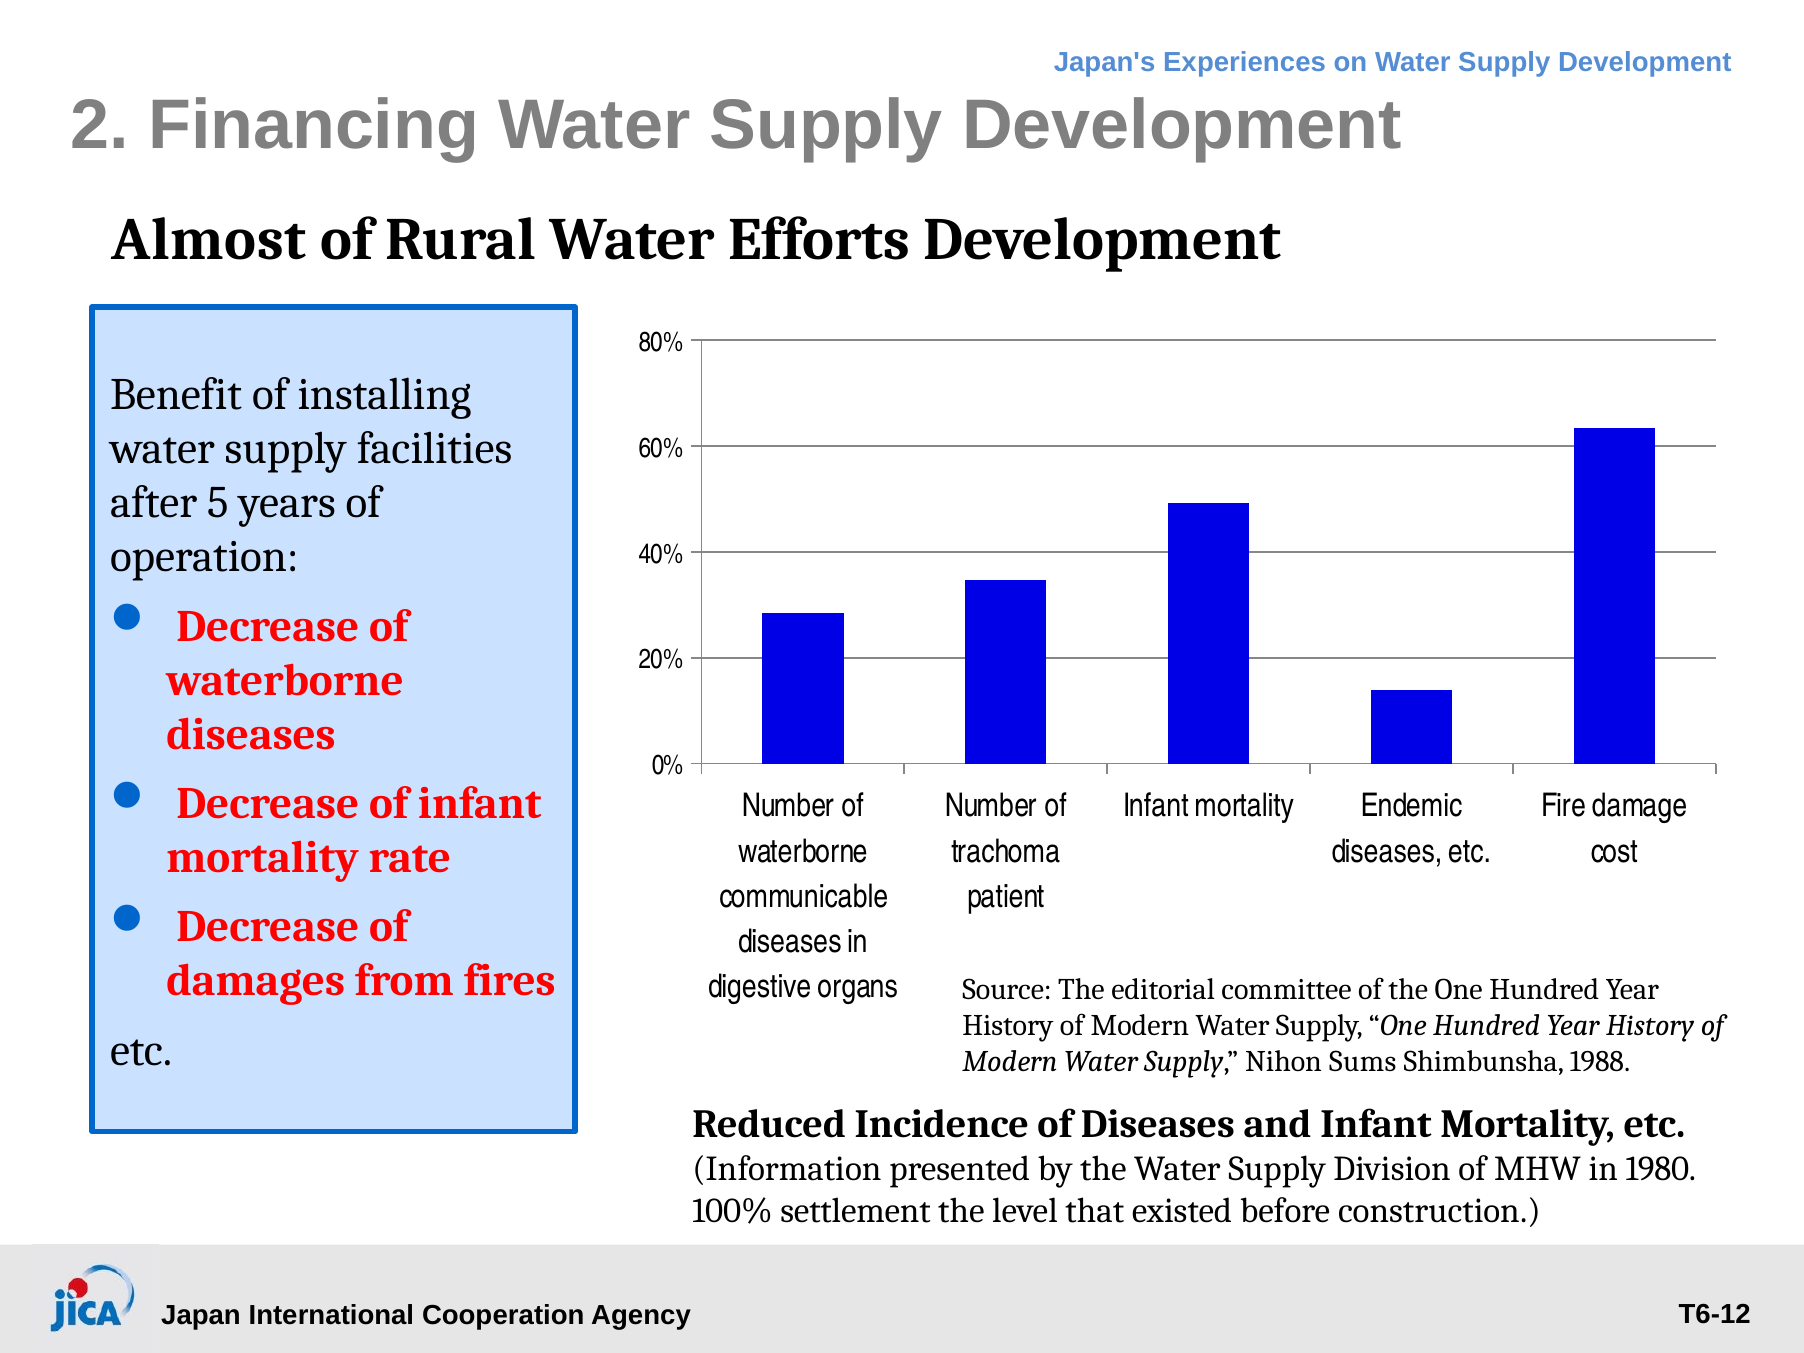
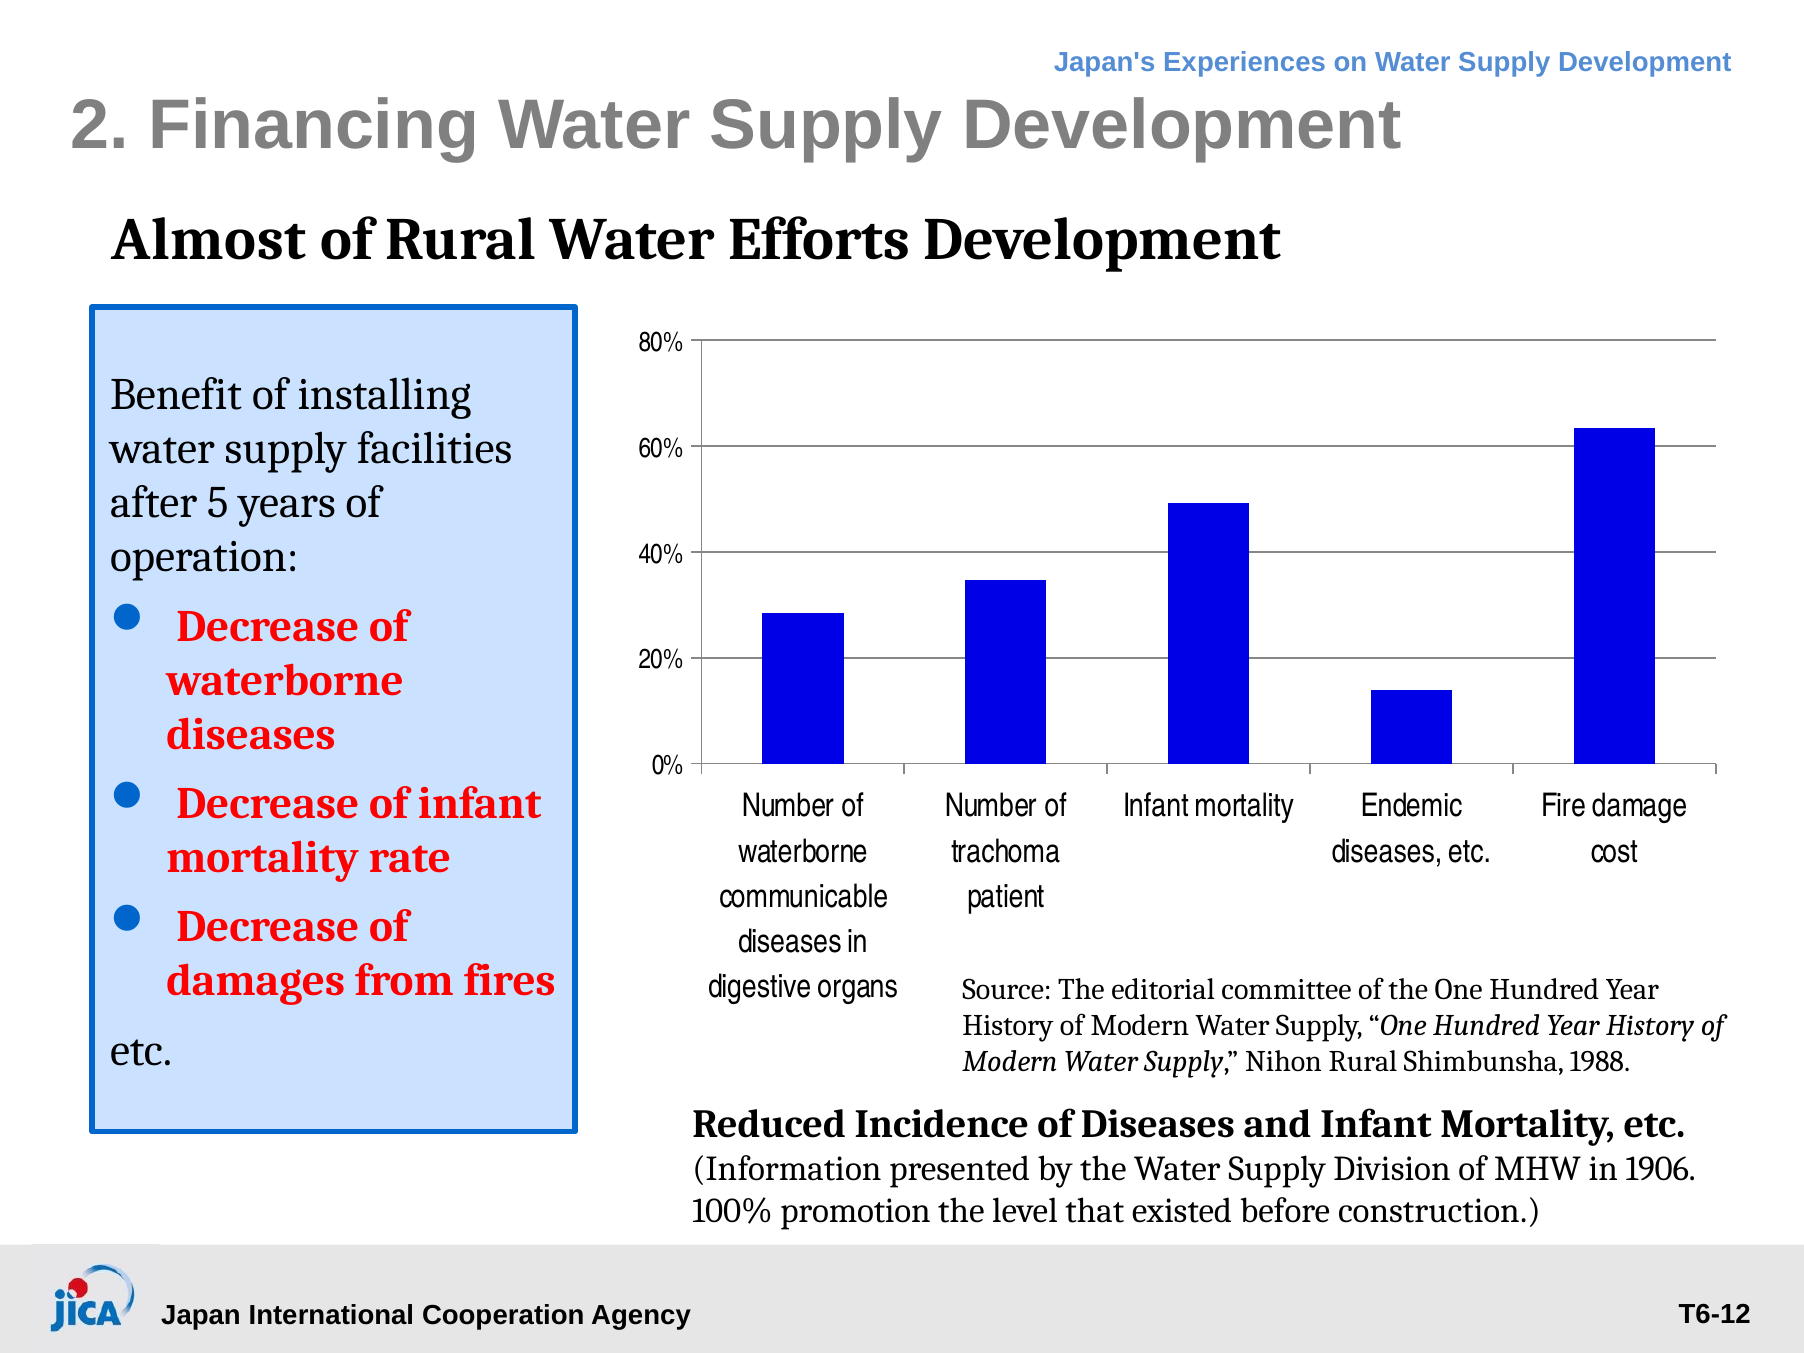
Nihon Sums: Sums -> Rural (1363, 1062)
1980: 1980 -> 1906 (1661, 1169)
settlement: settlement -> promotion (856, 1211)
